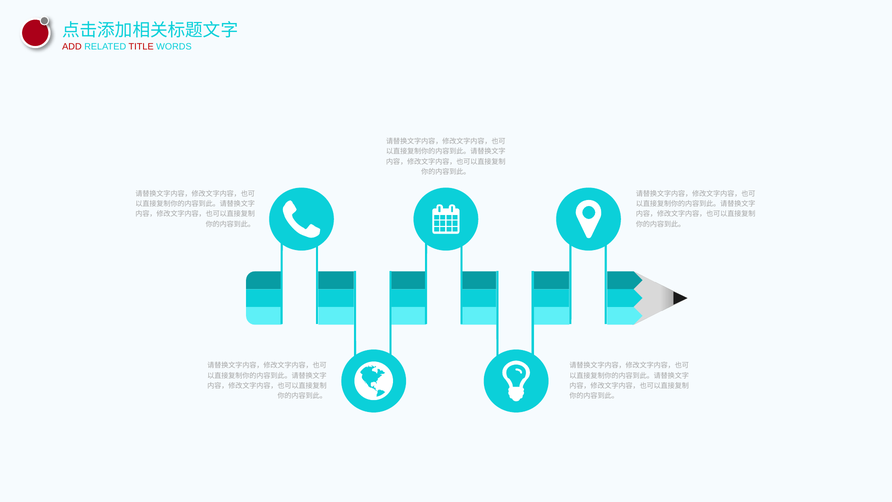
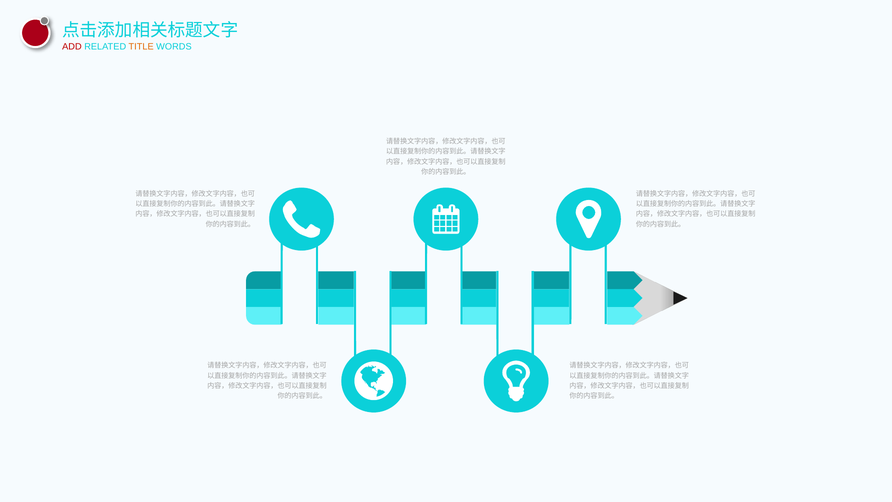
TITLE colour: red -> orange (141, 47)
